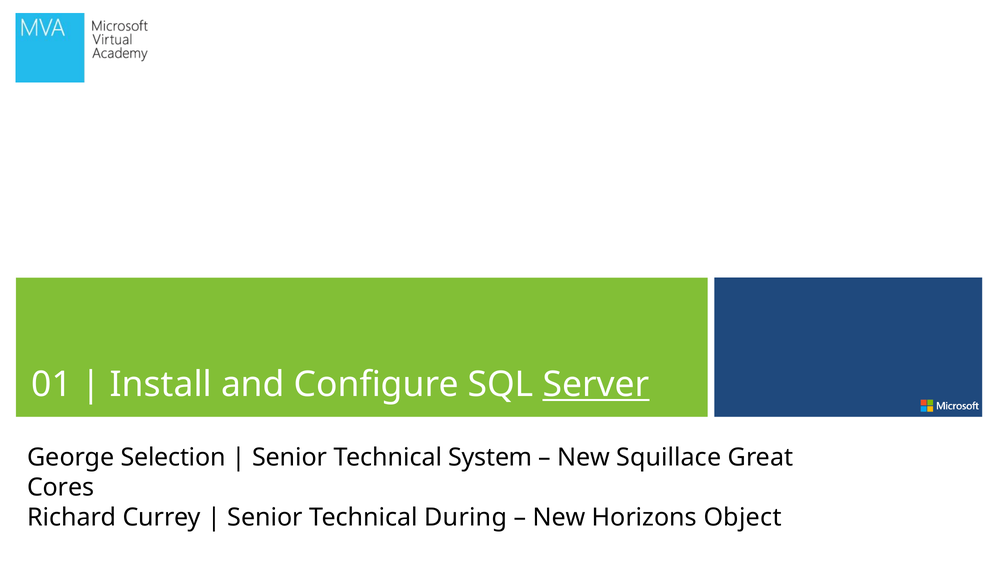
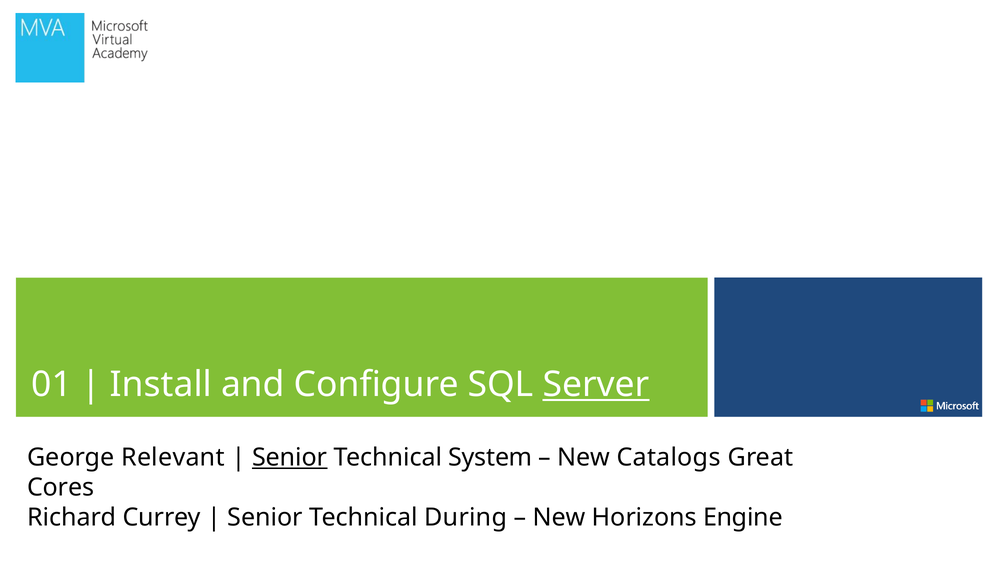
Selection: Selection -> Relevant (173, 458)
Senior underline: none -> present (290, 458)
Squillace: Squillace -> Catalogs (669, 458)
Object: Object -> Engine (743, 518)
